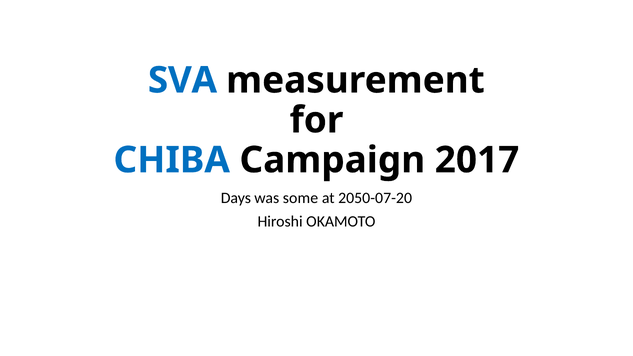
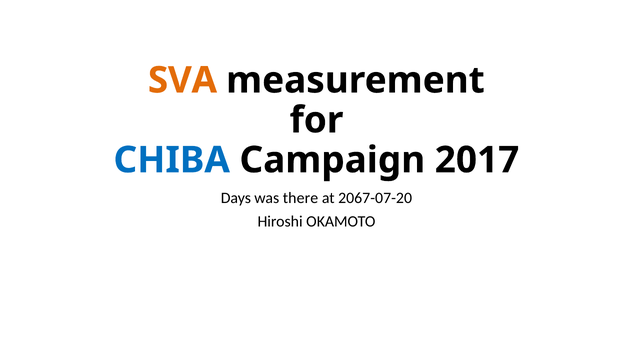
SVA colour: blue -> orange (182, 80)
some: some -> there (300, 198)
2050-07-20: 2050-07-20 -> 2067-07-20 (375, 198)
